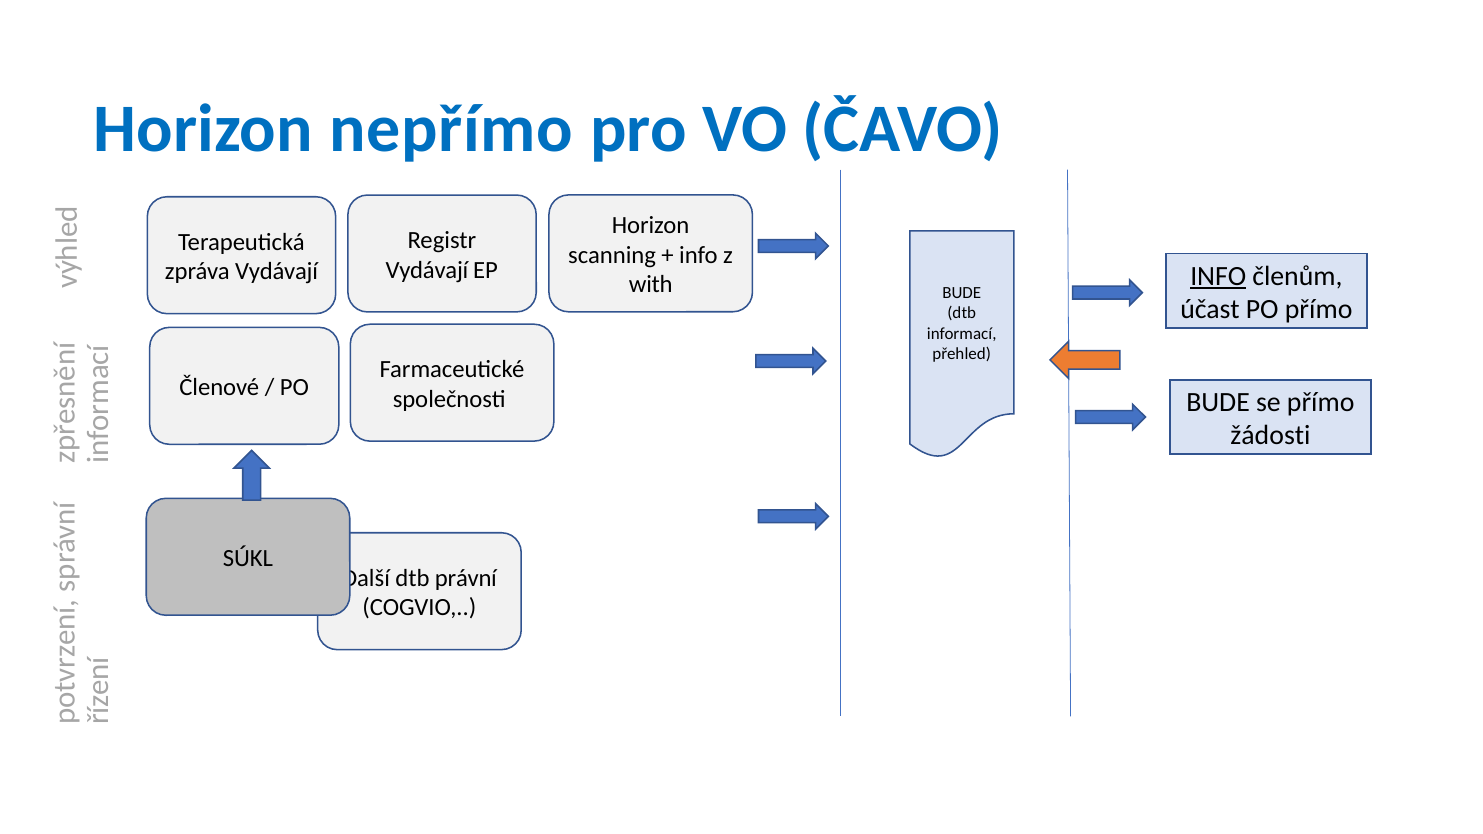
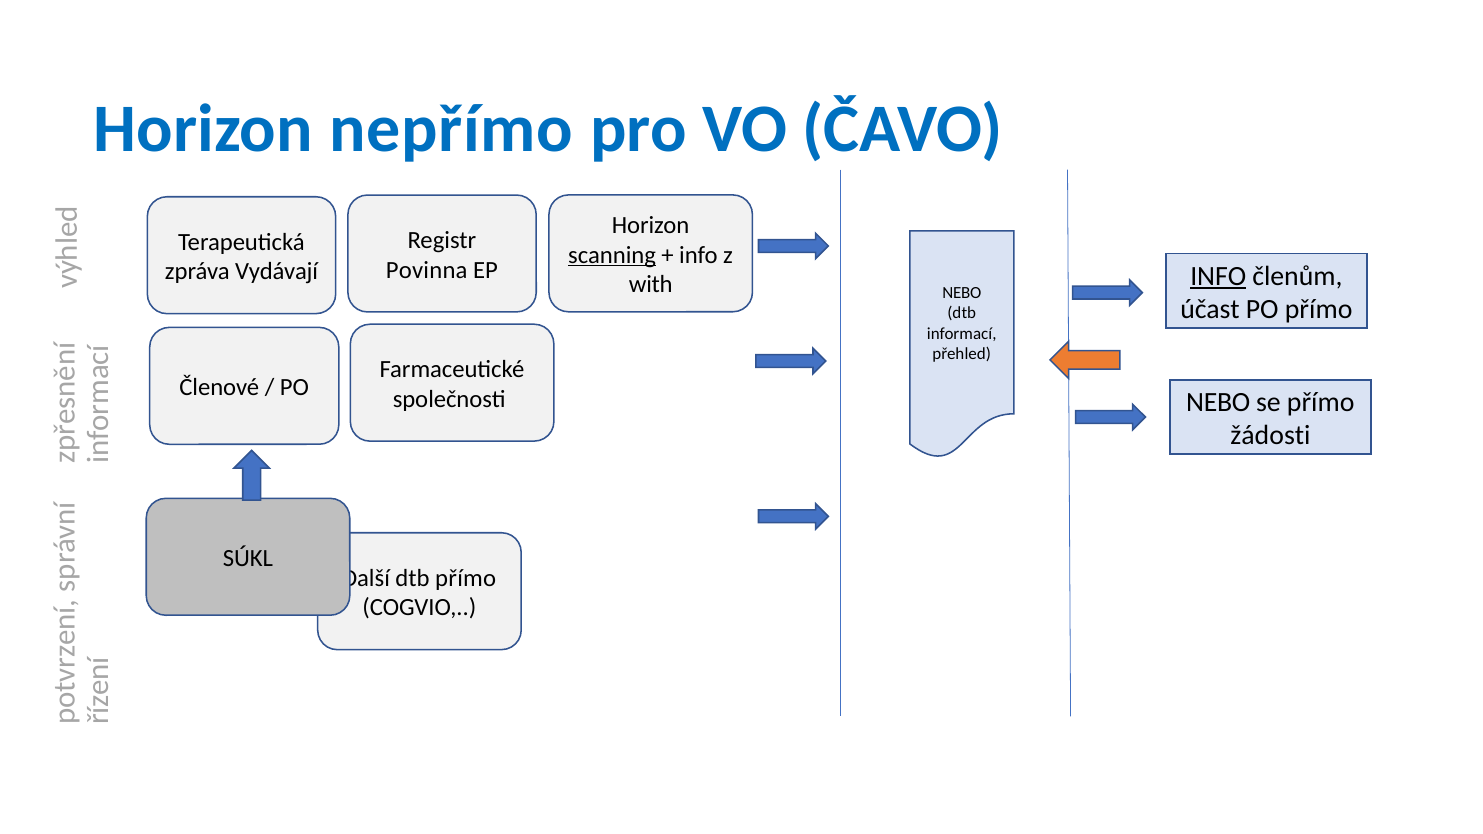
scanning underline: none -> present (612, 255)
Vydávají: Vydávají -> Povinna (427, 270)
BUDE: BUDE -> NEBO (962, 293)
BUDE: BUDE -> NEBO (1218, 402)
dtb právní: právní -> přímo (466, 578)
